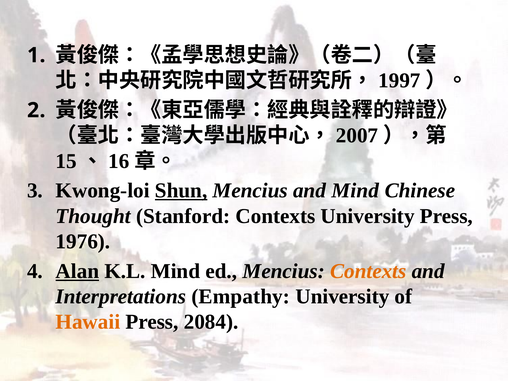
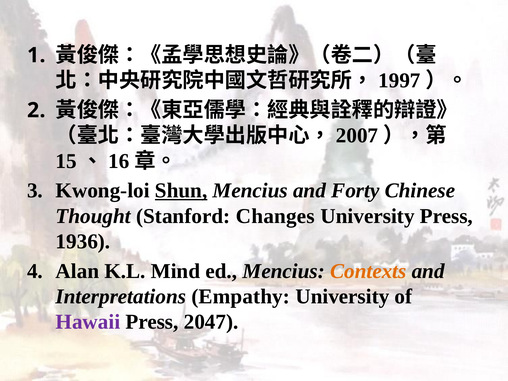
and Mind: Mind -> Forty (355, 191)
Stanford Contexts: Contexts -> Changes (275, 216)
1976: 1976 -> 1936 (83, 241)
Alan underline: present -> none (77, 271)
Hawaii colour: orange -> purple (88, 322)
2084: 2084 -> 2047 (211, 322)
